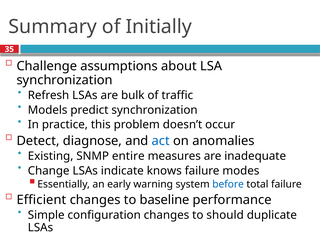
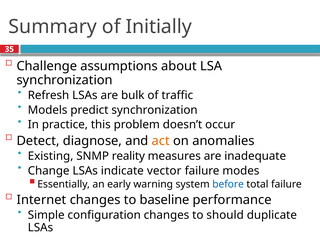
act colour: blue -> orange (161, 141)
entire: entire -> reality (128, 156)
knows: knows -> vector (164, 171)
Efficient: Efficient -> Internet (42, 200)
